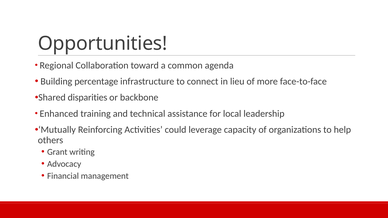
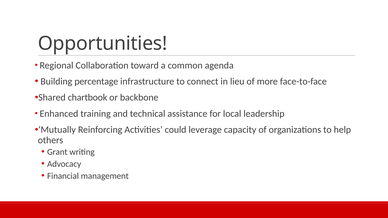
disparities: disparities -> chartbook (88, 98)
